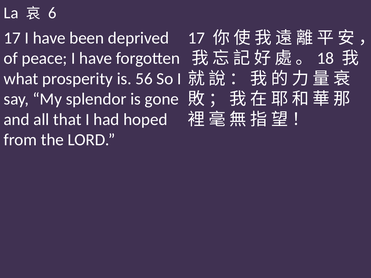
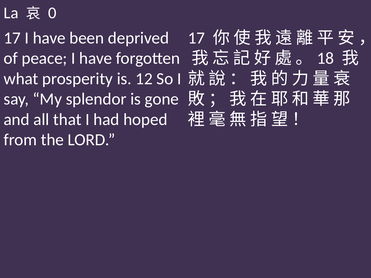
6: 6 -> 0 (52, 13)
56: 56 -> 12 (144, 79)
